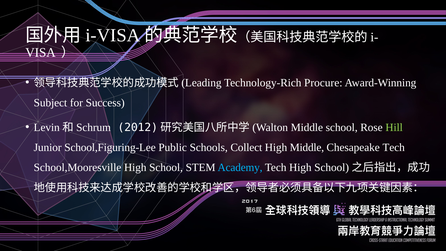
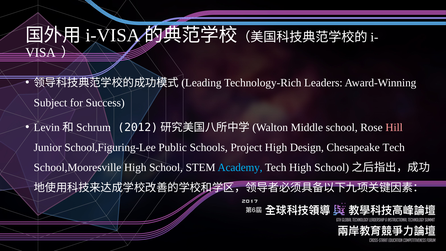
Procure: Procure -> Leaders (323, 83)
Hill colour: light green -> pink (394, 127)
Collect: Collect -> Project (246, 147)
High Middle: Middle -> Design (307, 147)
